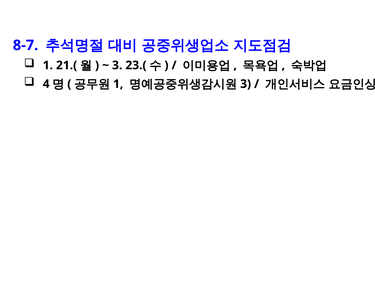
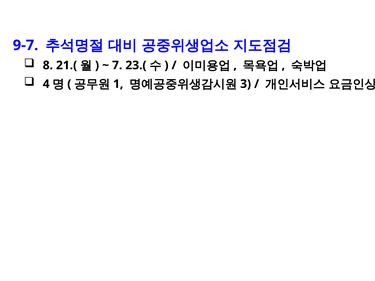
8-7: 8-7 -> 9-7 (26, 45)
1: 1 -> 8 (48, 65)
3: 3 -> 7 (117, 65)
